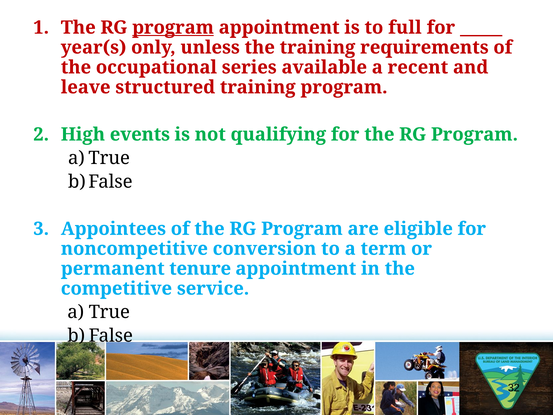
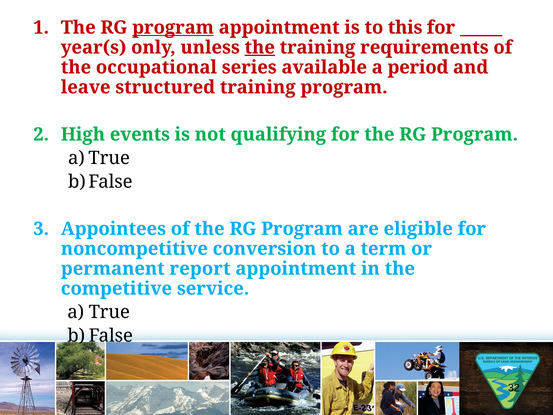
full: full -> this (405, 28)
the underline: none -> present (260, 47)
recent: recent -> period (418, 67)
tenure: tenure -> report (200, 268)
